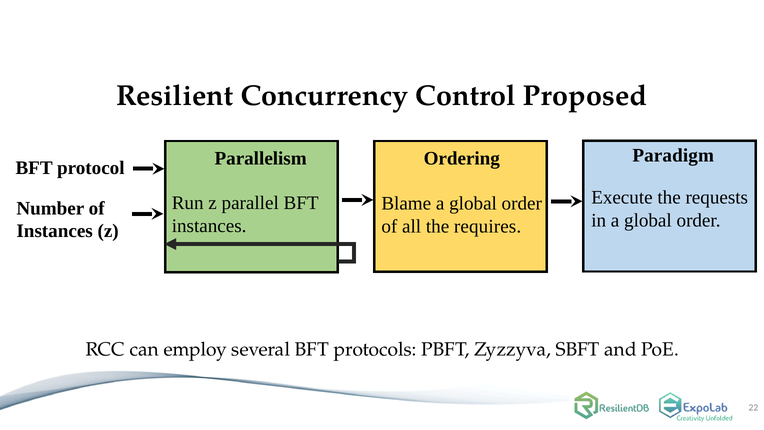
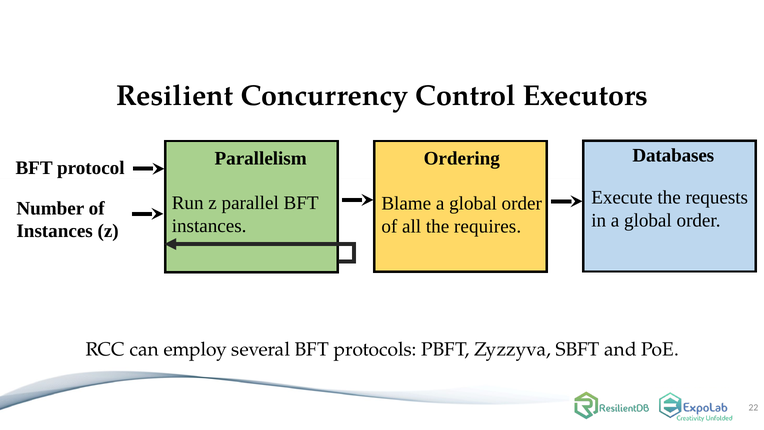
Proposed: Proposed -> Executors (585, 96)
Paradigm: Paradigm -> Databases (673, 155)
